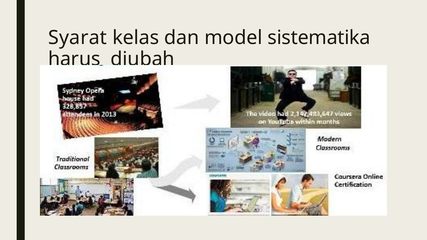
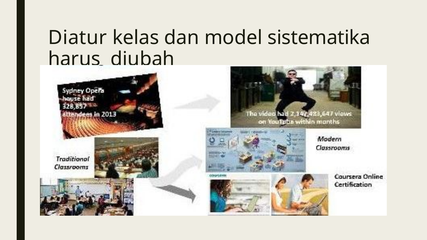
Syarat: Syarat -> Diatur (78, 38)
